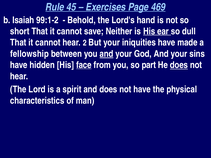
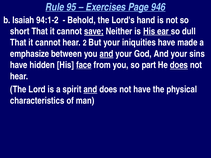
45: 45 -> 95 (71, 7)
469: 469 -> 946 (158, 7)
99:1-2: 99:1-2 -> 94:1-2 (47, 20)
save underline: none -> present (94, 31)
fellowship: fellowship -> emphasize (30, 54)
and underline: none -> present (90, 90)
